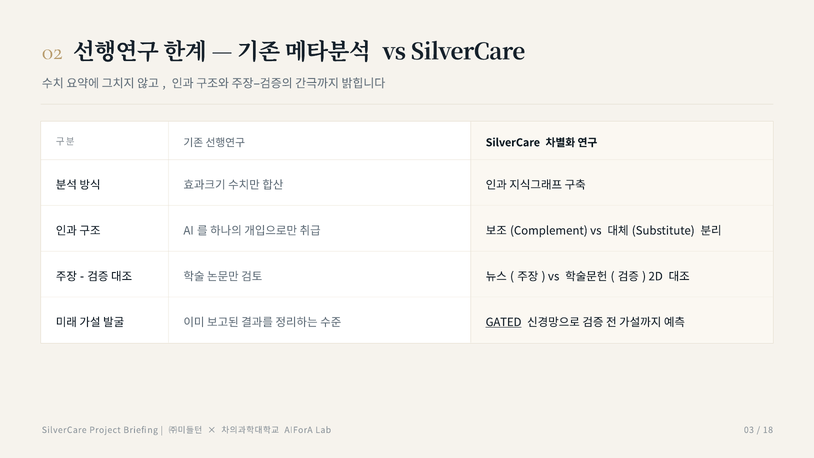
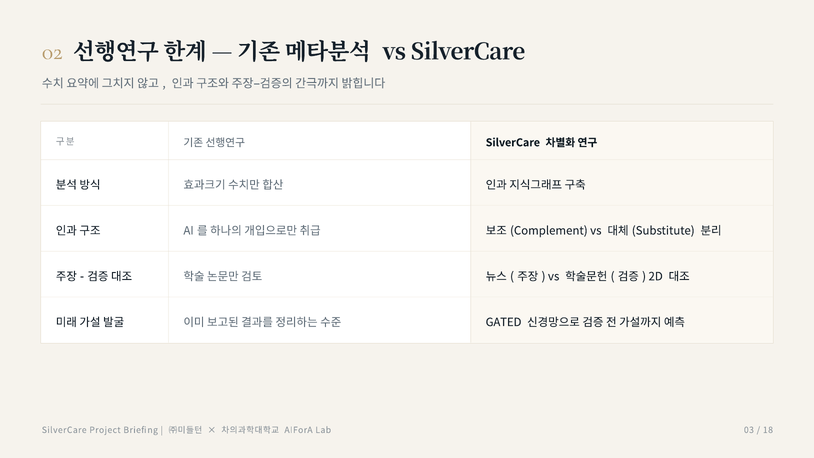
GATED underline: present -> none (504, 322)
